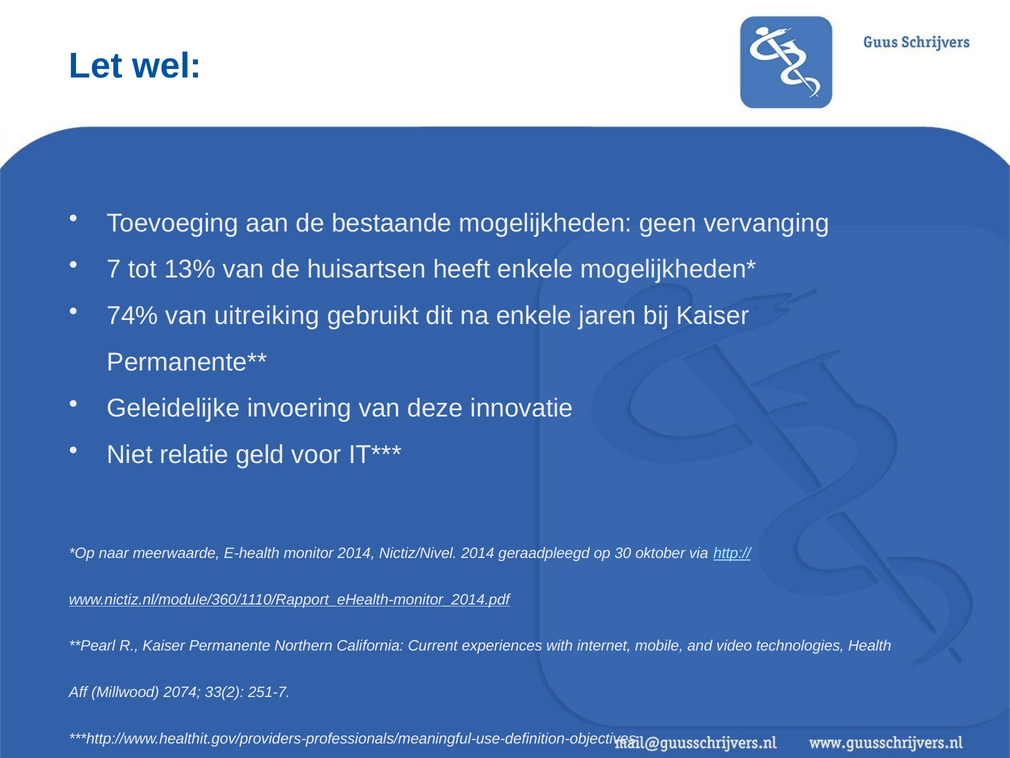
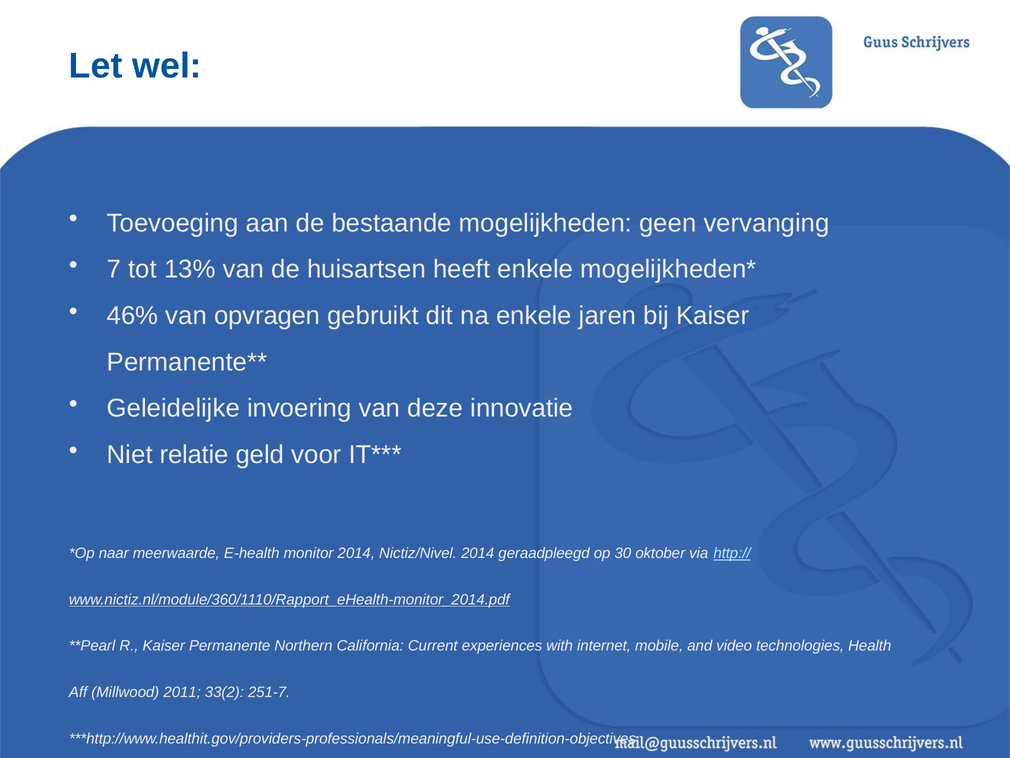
74%: 74% -> 46% (133, 316)
uitreiking: uitreiking -> opvragen (267, 316)
2074: 2074 -> 2011 (182, 692)
